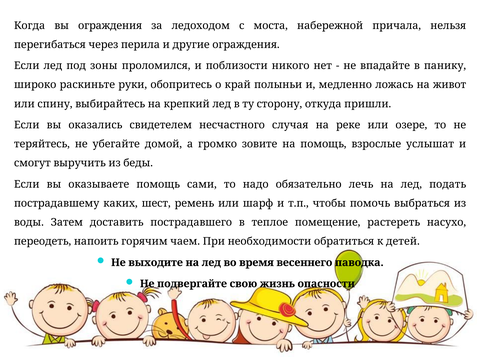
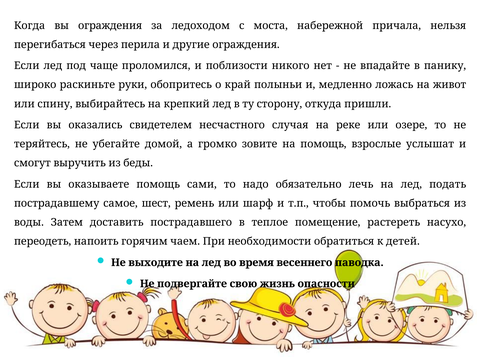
зоны: зоны -> чаще (104, 66)
каких: каких -> самое (121, 204)
